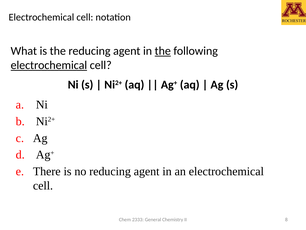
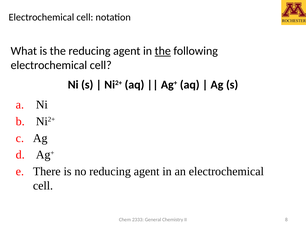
electrochemical underline: present -> none (49, 65)
